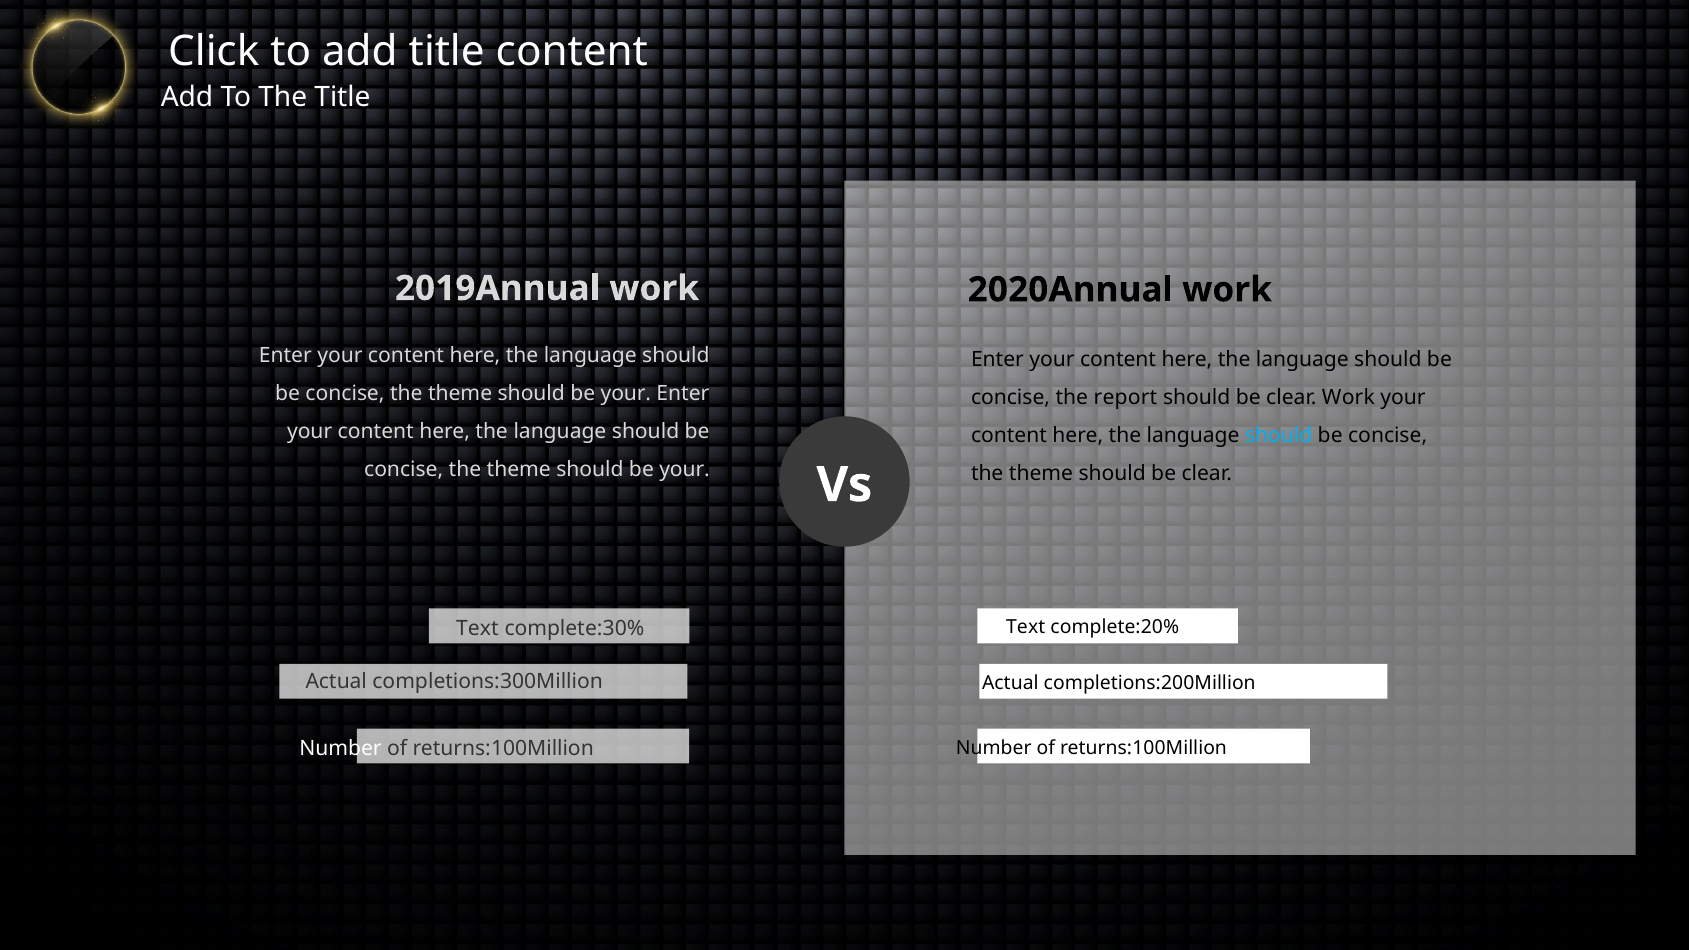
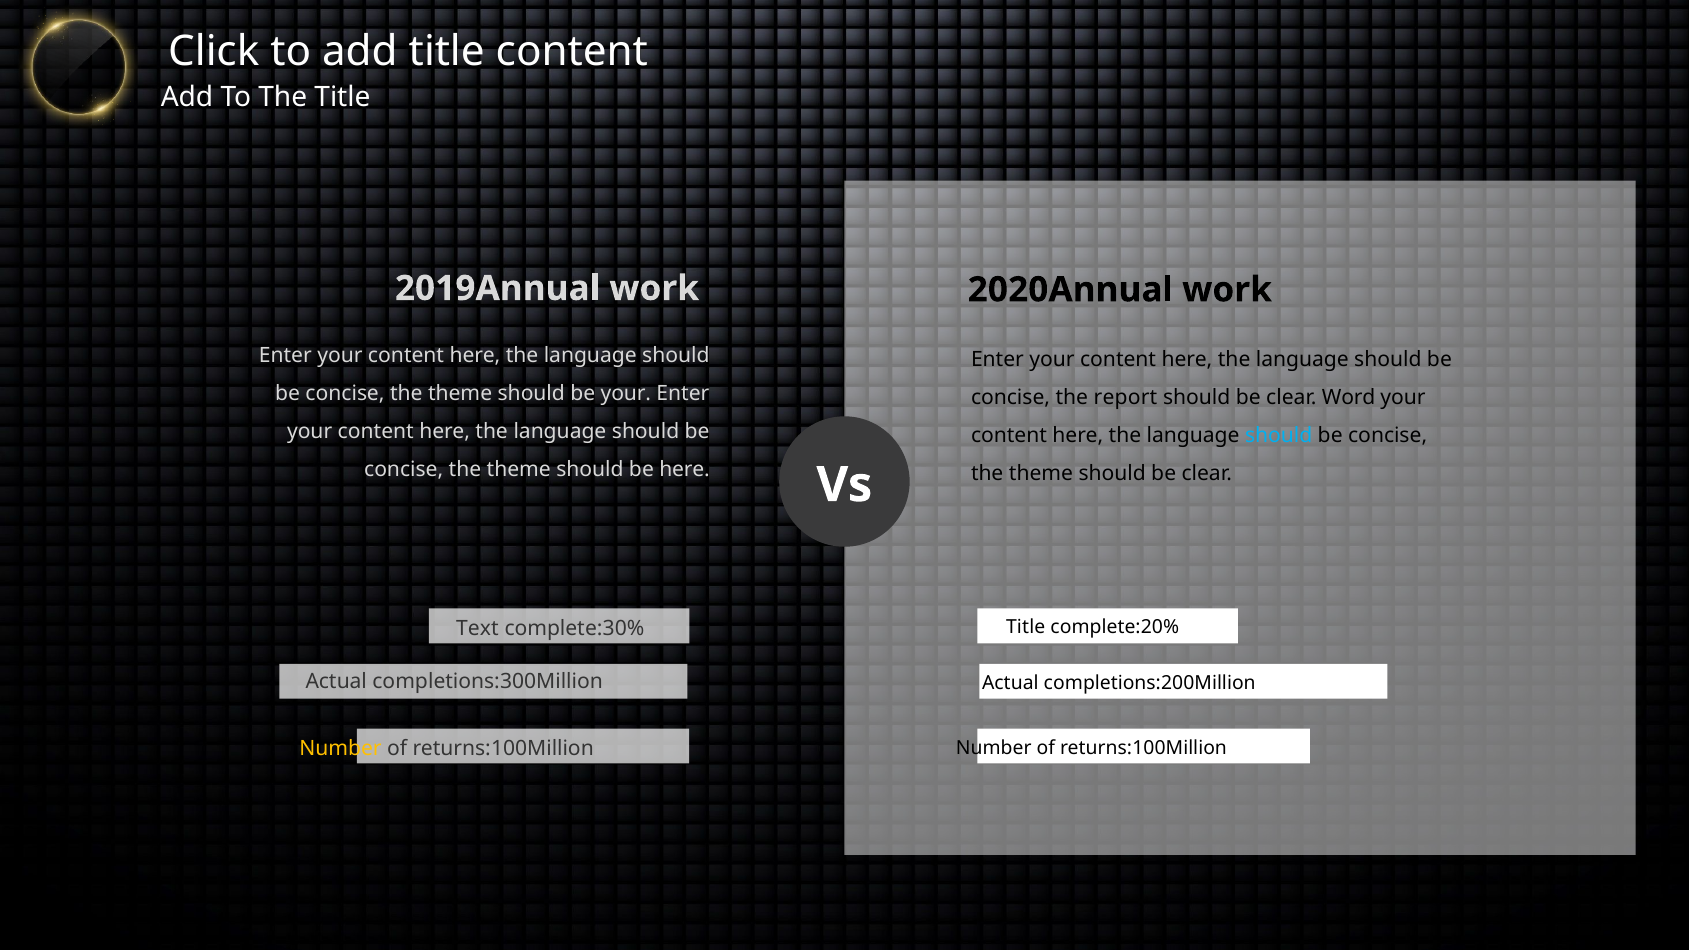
clear Work: Work -> Word (1349, 397)
your: your -> here (685, 469)
Text: Text -> Title (1026, 628)
Number colour: white -> yellow (341, 749)
